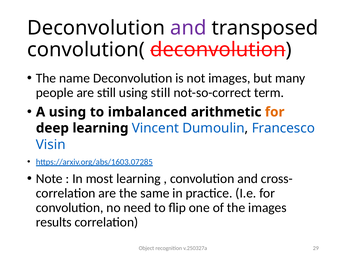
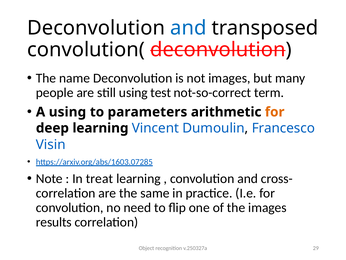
and colour: purple -> blue (188, 28)
using still: still -> test (161, 92)
imbalanced: imbalanced -> parameters (147, 112)
most: most -> treat (99, 178)
